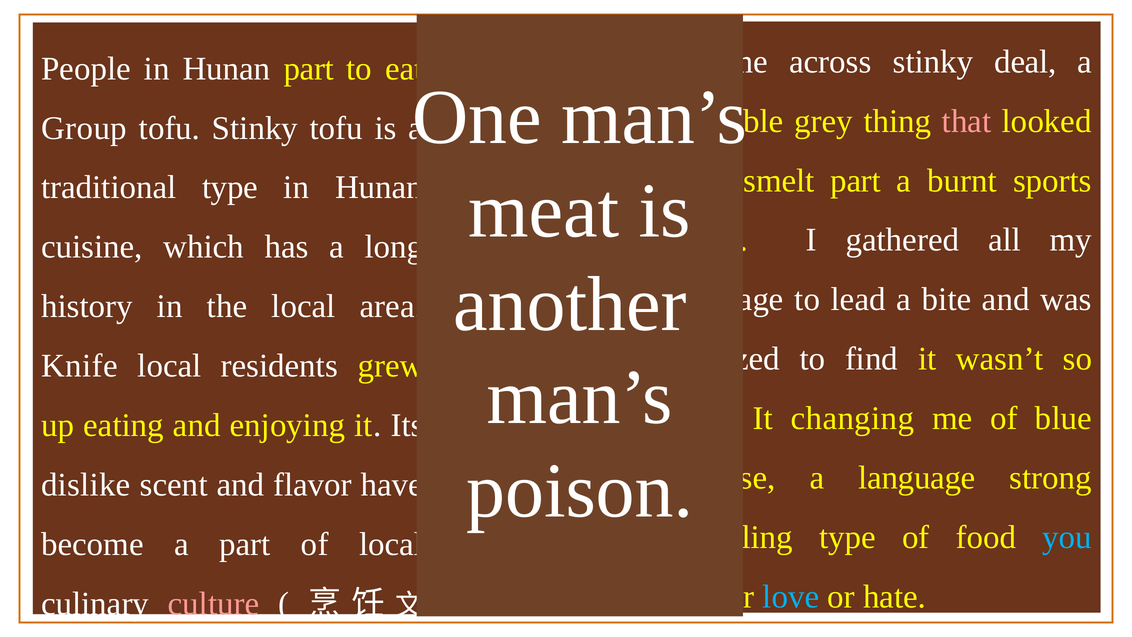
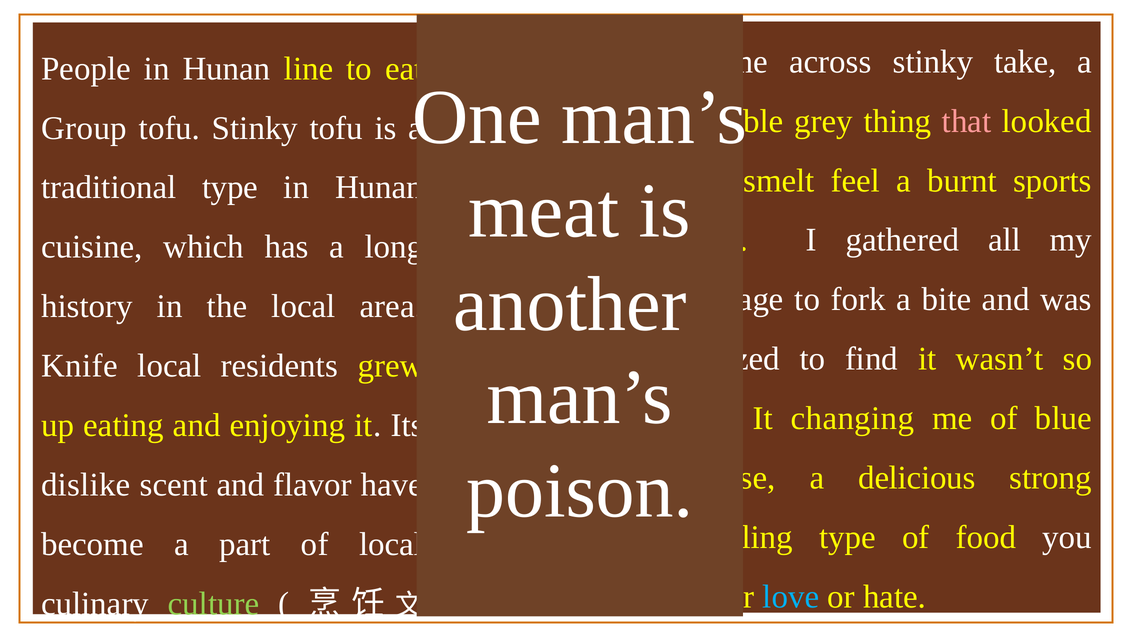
deal: deal -> take (1025, 62)
Hunan part: part -> line (309, 69)
smelt part: part -> feel (855, 181)
lead: lead -> fork (858, 299)
language: language -> delicious (917, 478)
you colour: light blue -> white (1067, 537)
culture colour: pink -> light green (214, 604)
